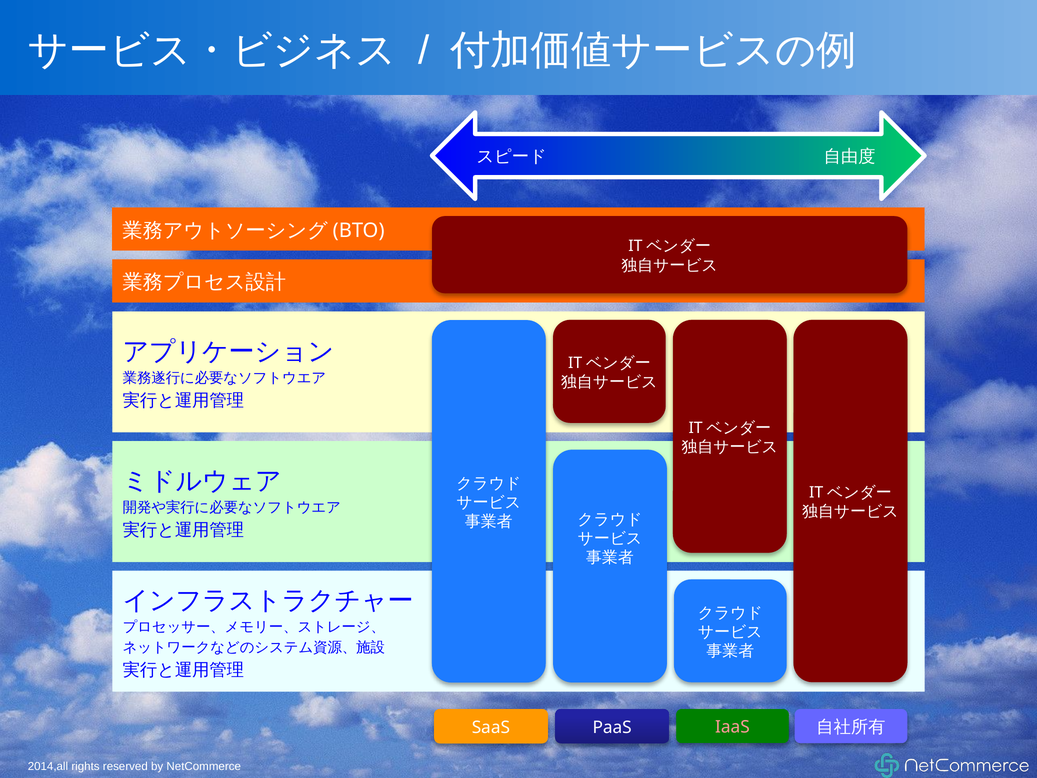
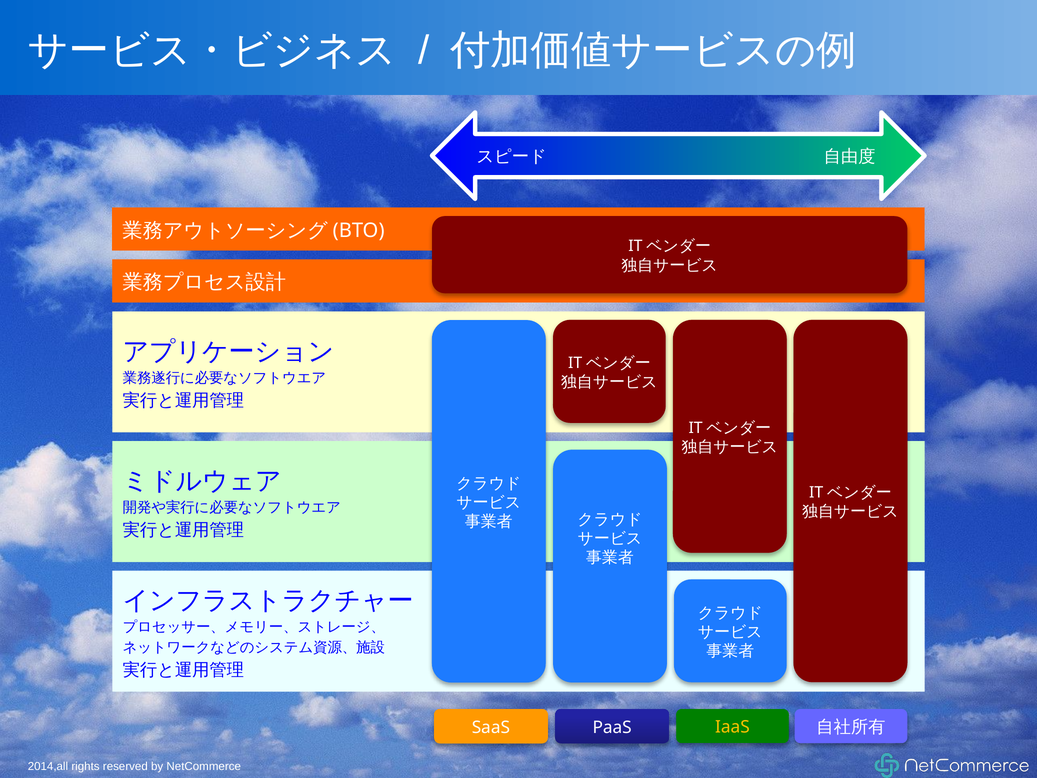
IaaS colour: pink -> yellow (732, 727)
